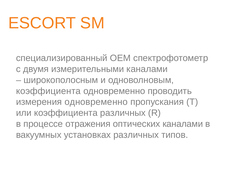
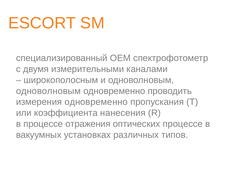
коэффициента: коэффициента -> одноволновым (48, 91)
коэффициента различных: различных -> нанесения (123, 113)
оптических каналами: каналами -> процессе (183, 124)
